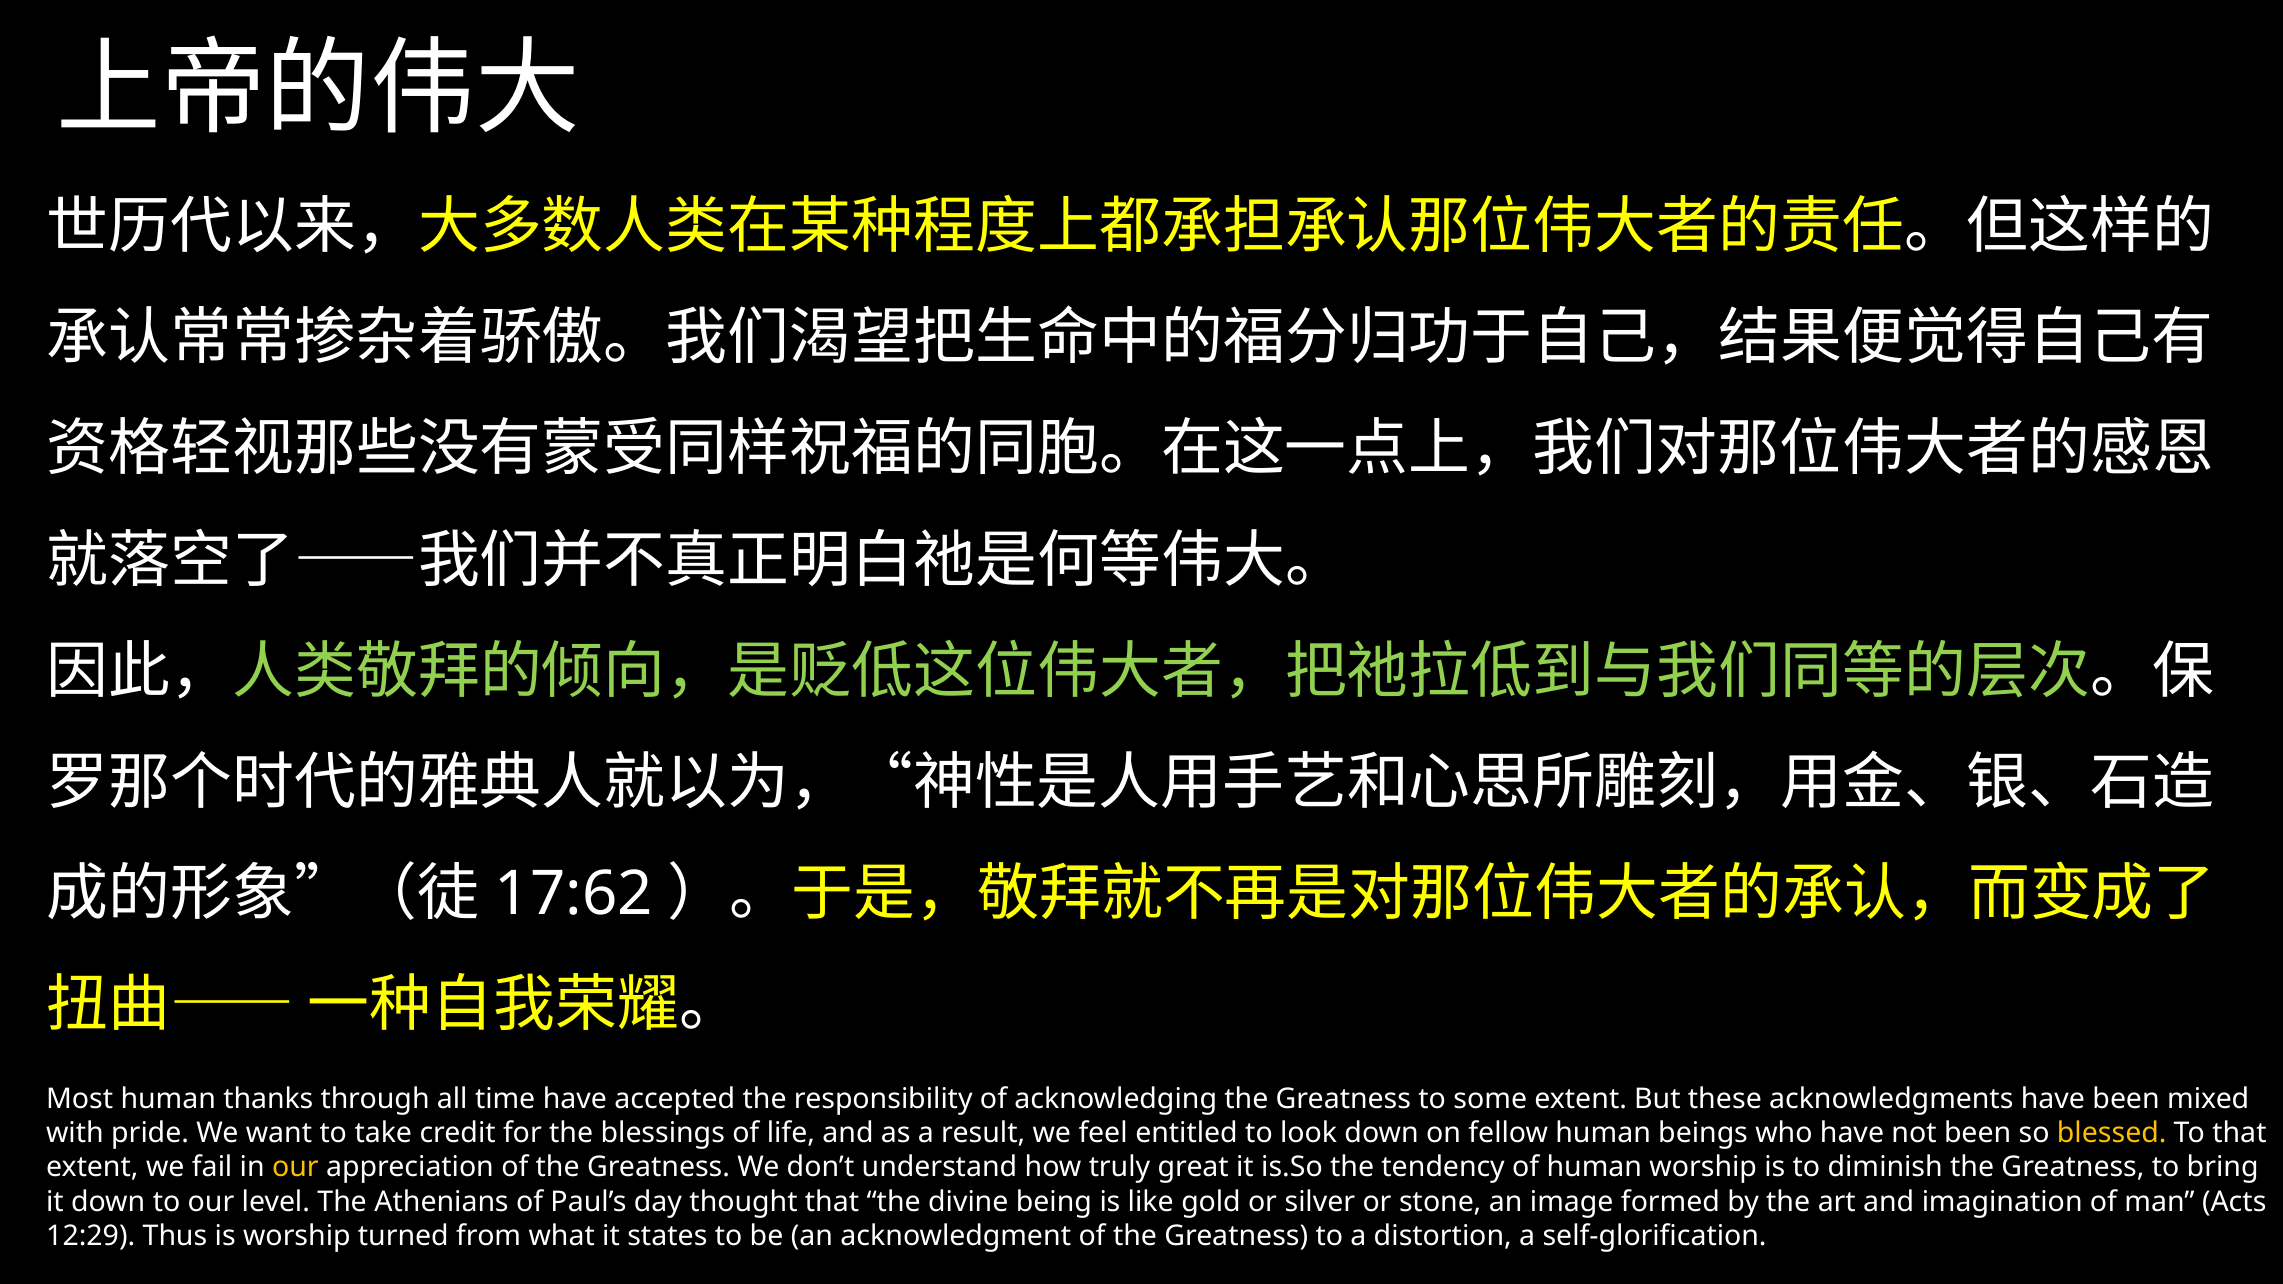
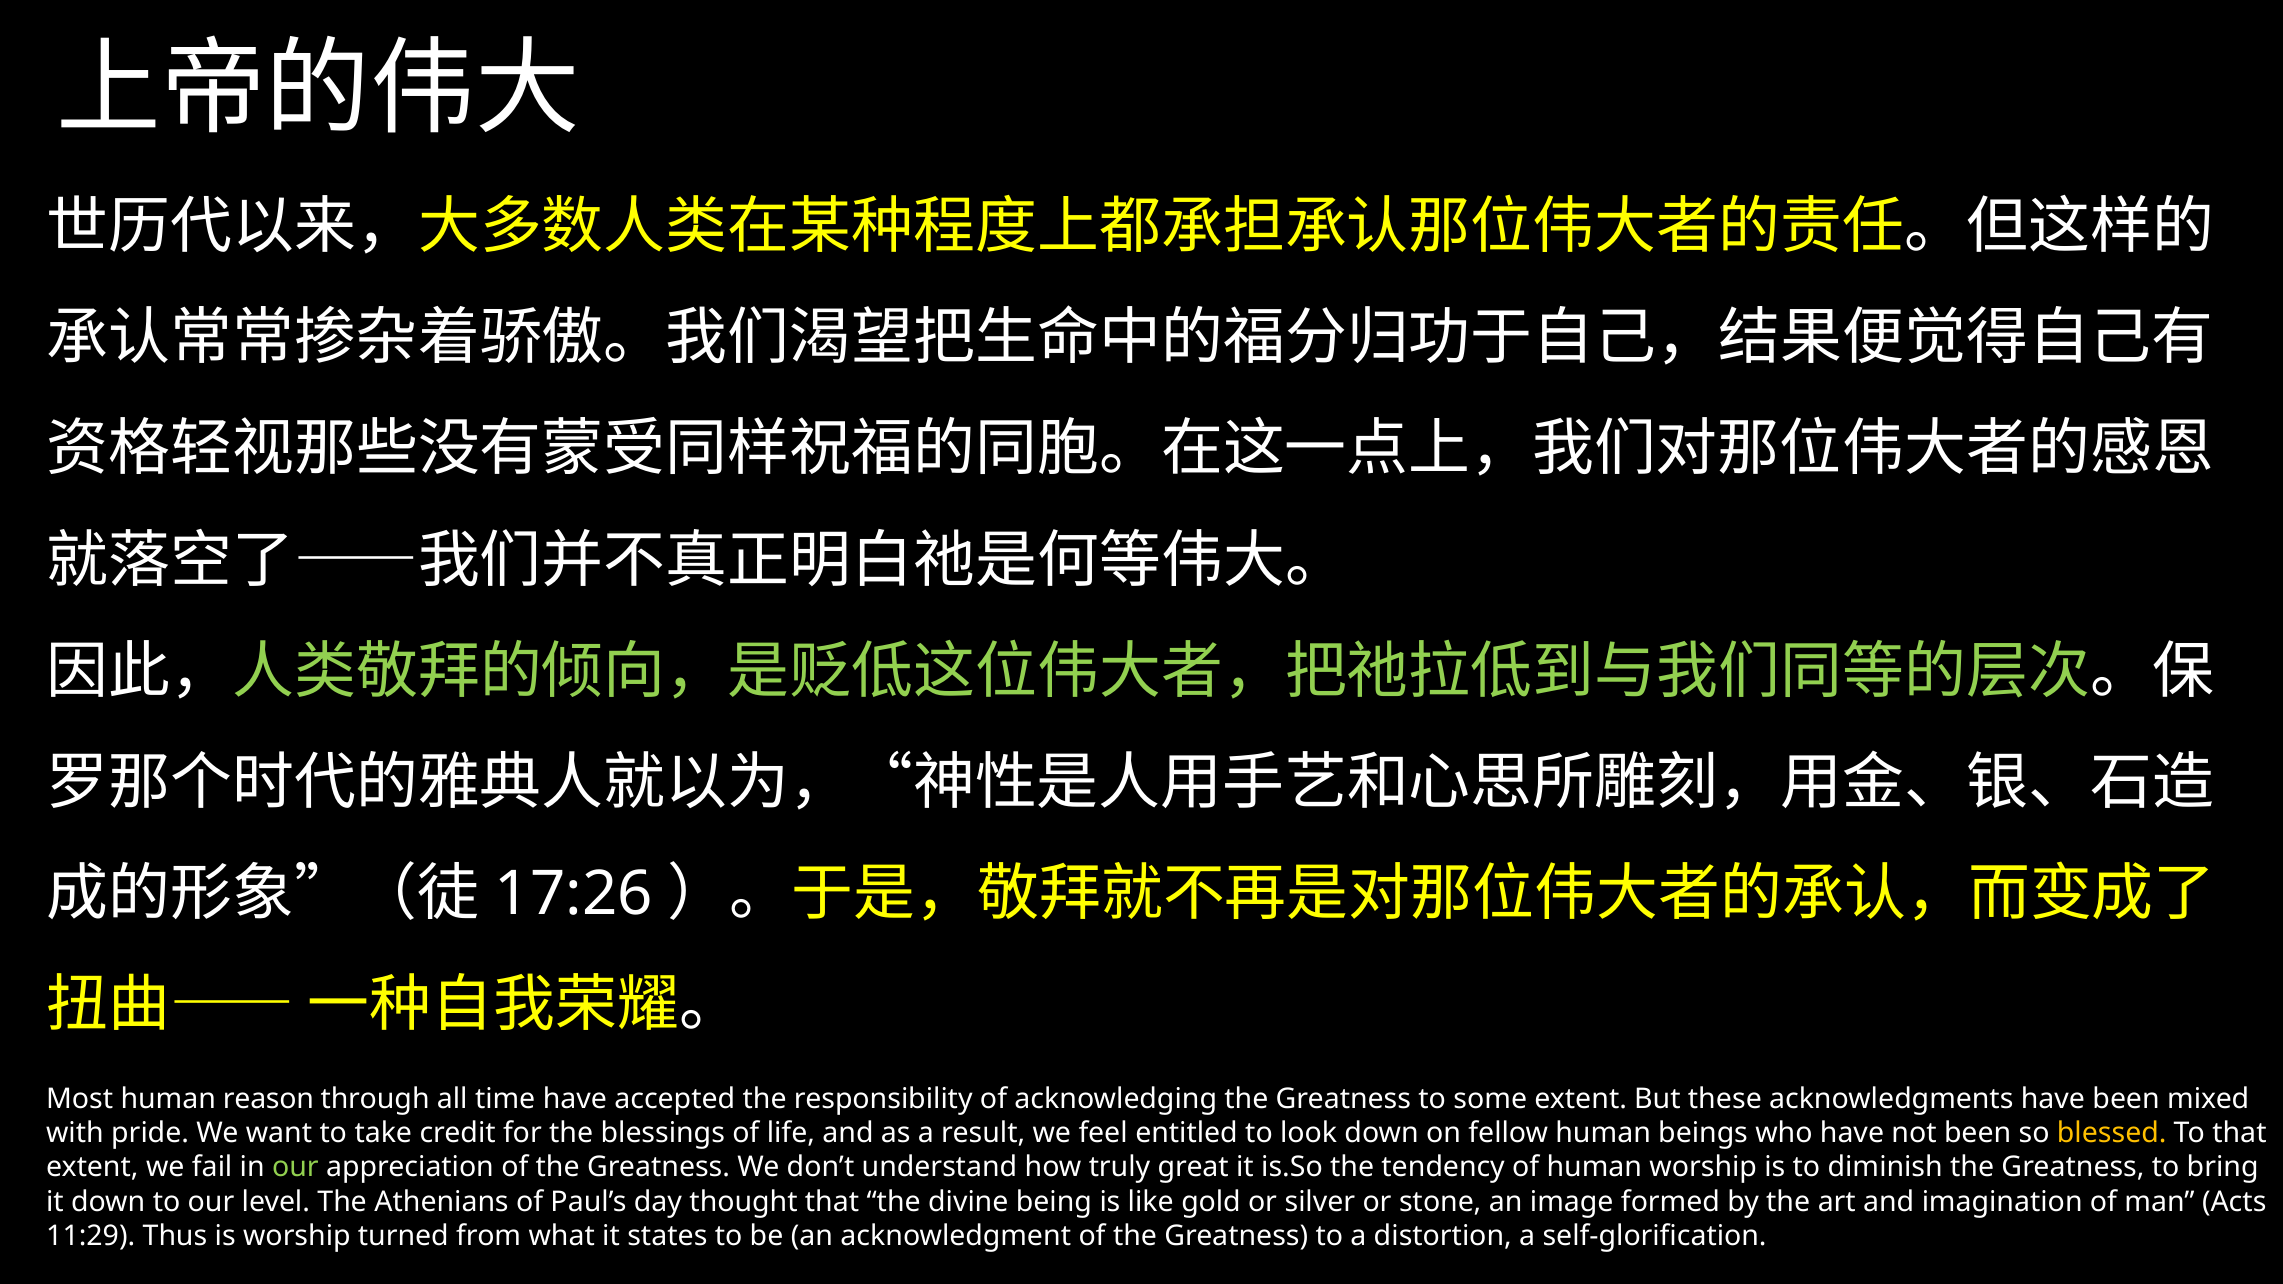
17:62: 17:62 -> 17:26 (574, 894)
thanks: thanks -> reason (268, 1099)
our colour: yellow -> light green (295, 1168)
12:29: 12:29 -> 11:29 (91, 1236)
